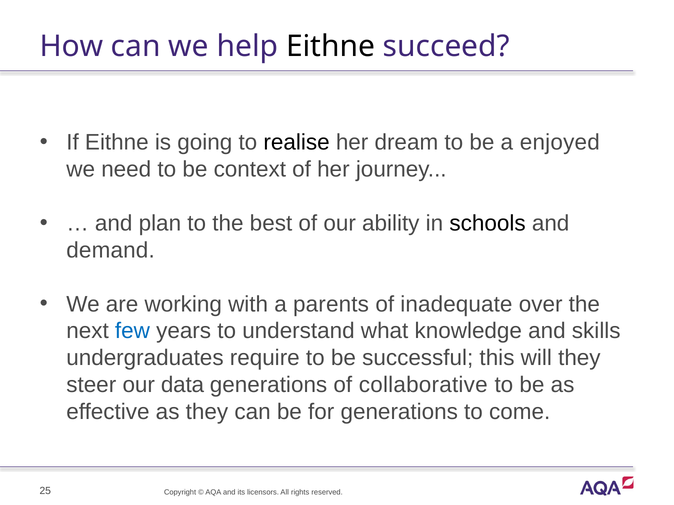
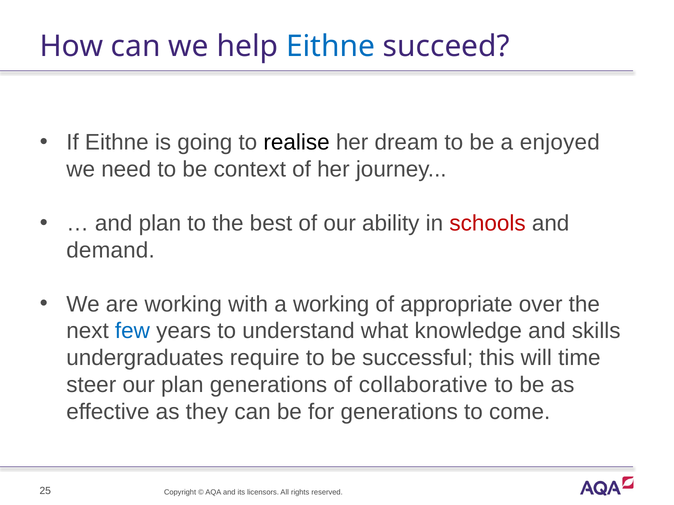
Eithne colour: black -> blue (331, 46)
schools colour: black -> red (488, 224)
a parents: parents -> working (331, 304)
inadequate: inadequate -> appropriate (457, 304)
will they: they -> time (579, 358)
our data: data -> plan (182, 385)
